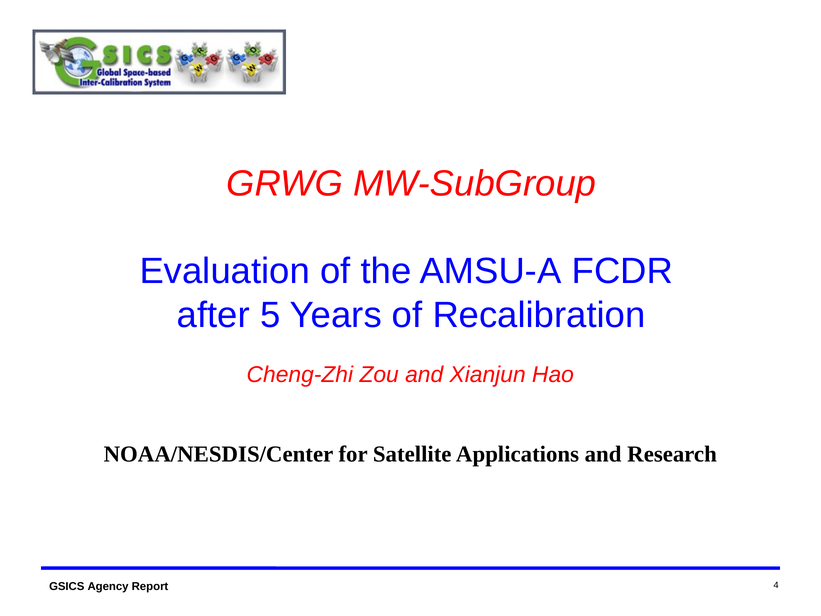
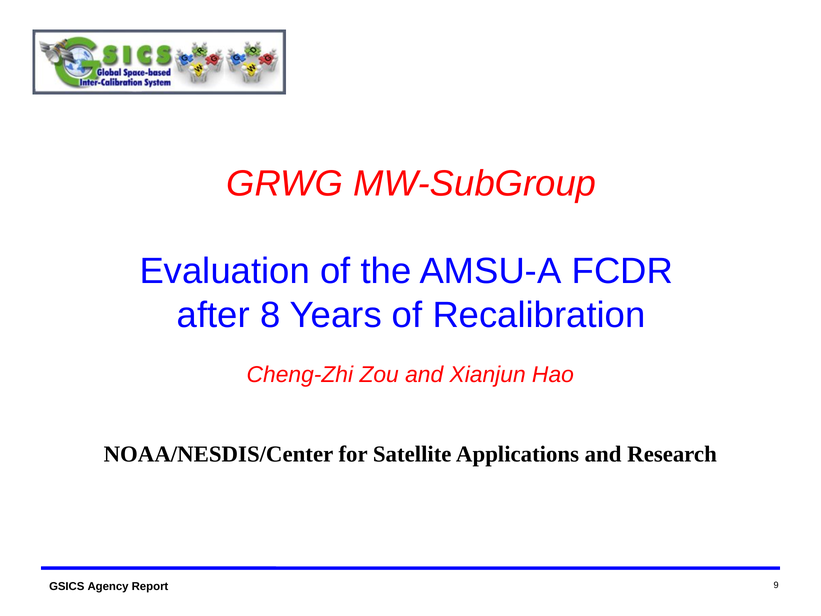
5: 5 -> 8 (270, 315)
4: 4 -> 9 (776, 585)
